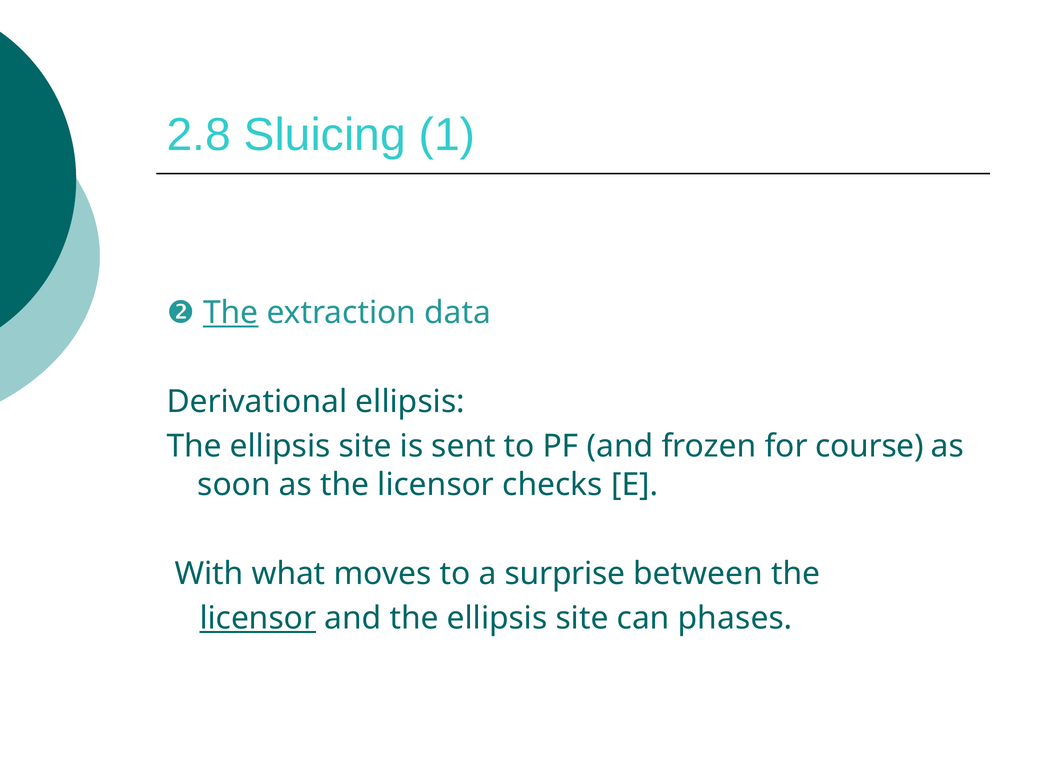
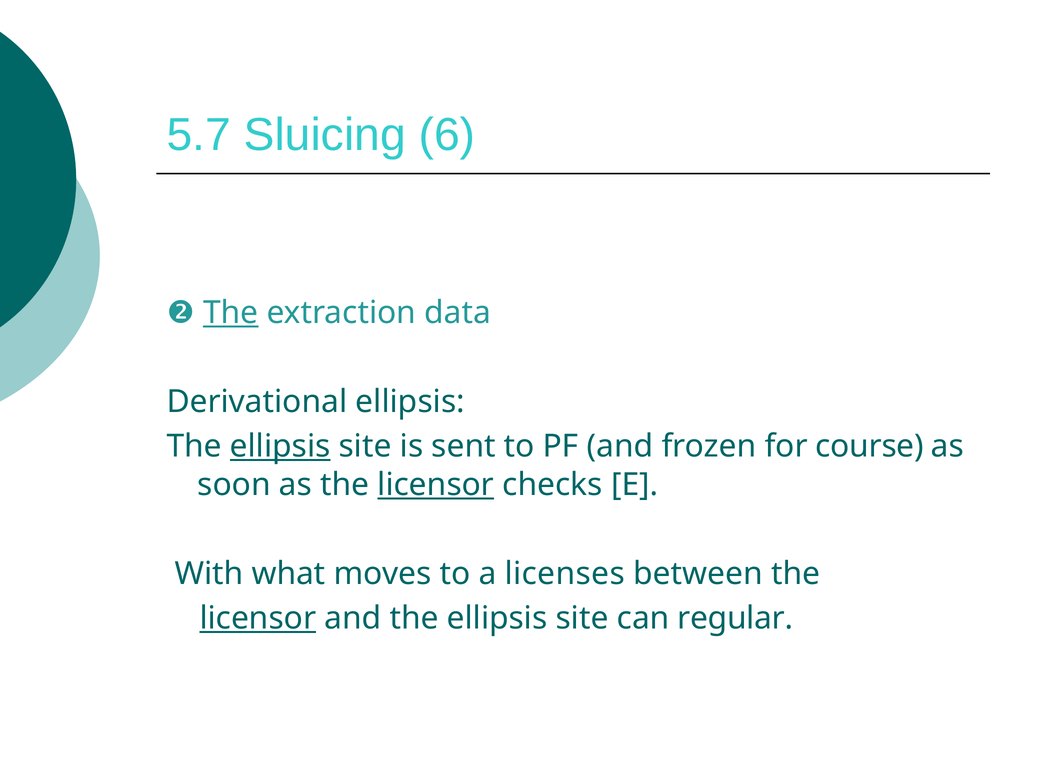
2.8: 2.8 -> 5.7 (199, 135)
1: 1 -> 6 (447, 135)
ellipsis underline: none -> present (280, 447)
licensor underline: none -> present (436, 485)
surprise: surprise -> licenses (565, 574)
phases: phases -> regular (735, 619)
